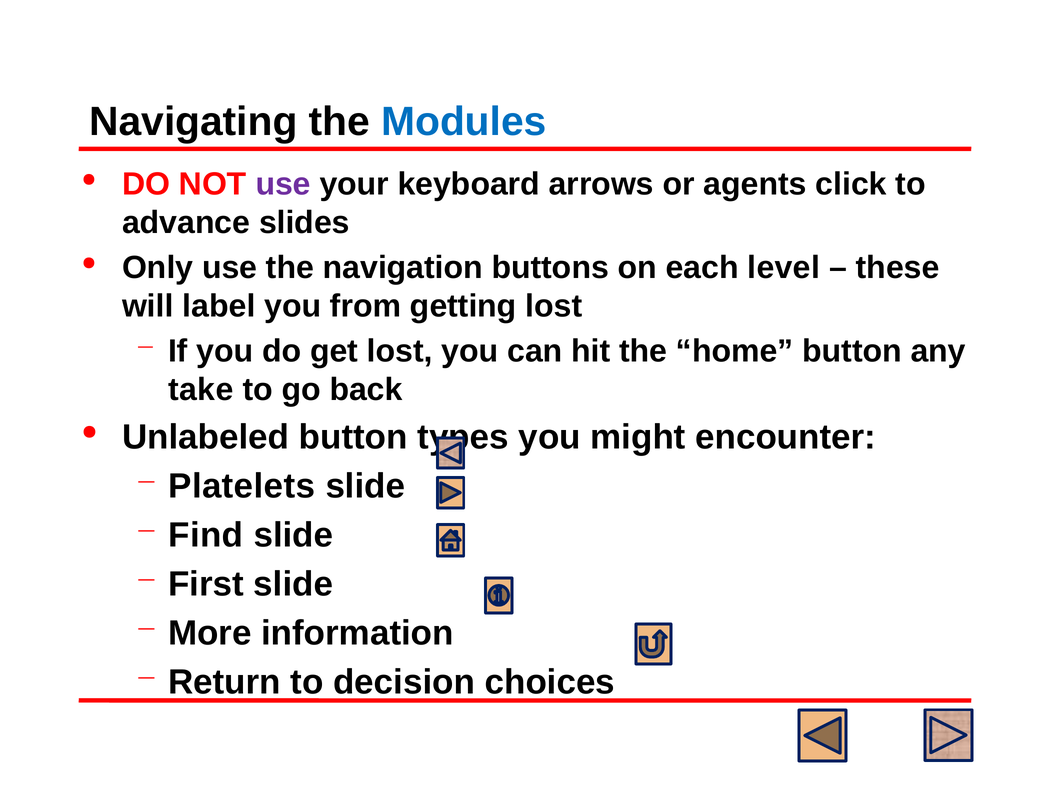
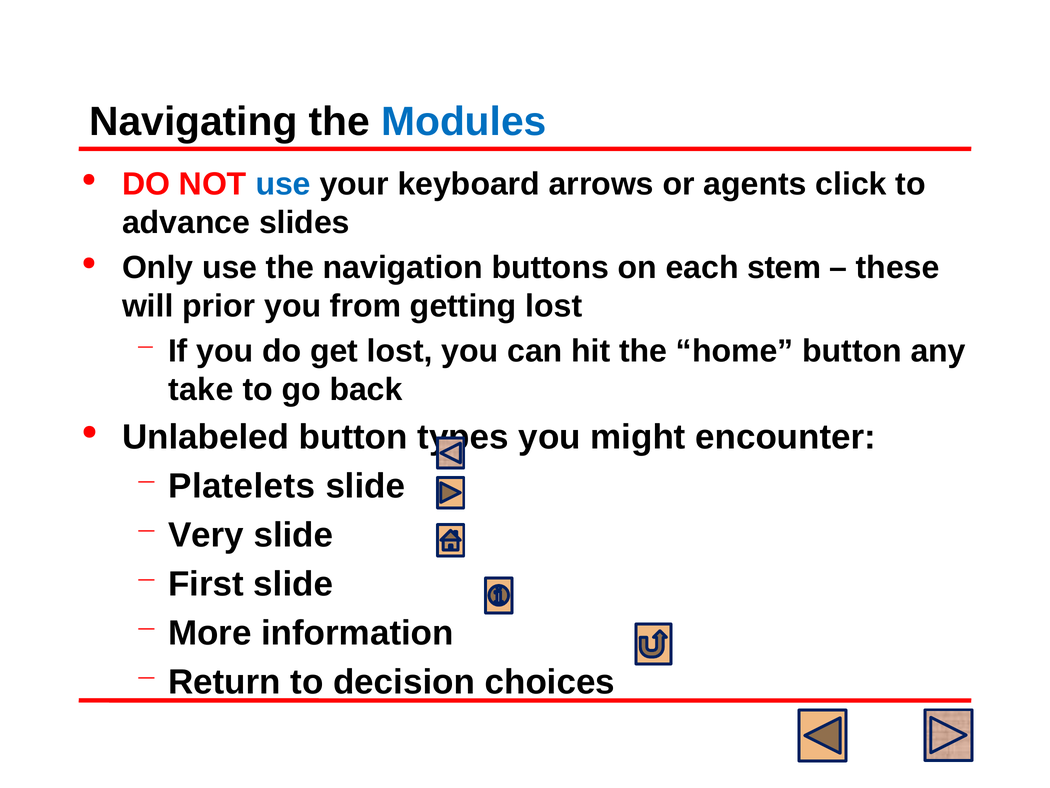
use colour: purple -> blue (283, 184)
level: level -> stem (784, 268)
label: label -> prior (219, 306)
Find: Find -> Very (206, 535)
